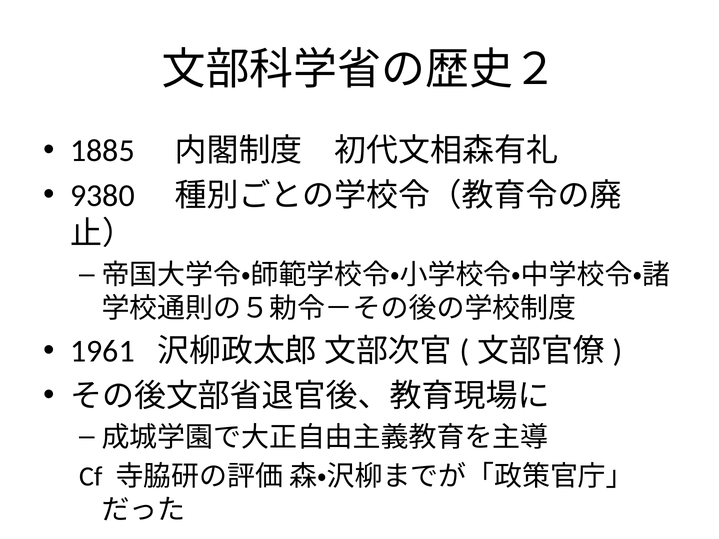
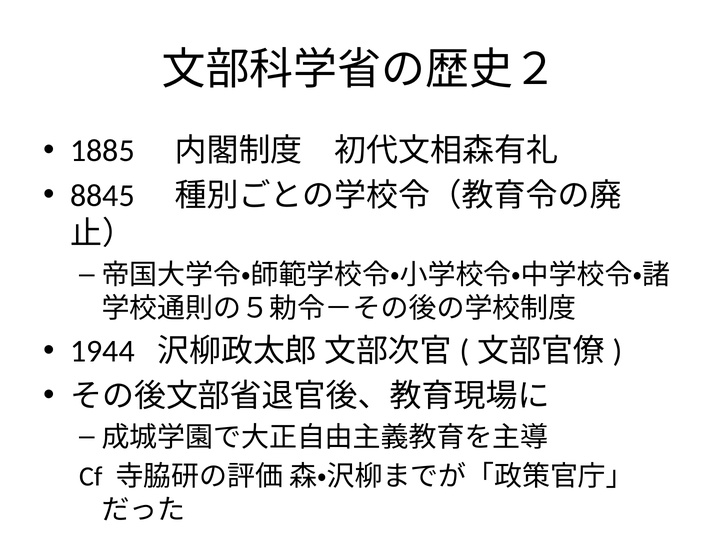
9380: 9380 -> 8845 (102, 196)
1961: 1961 -> 1944 (102, 351)
